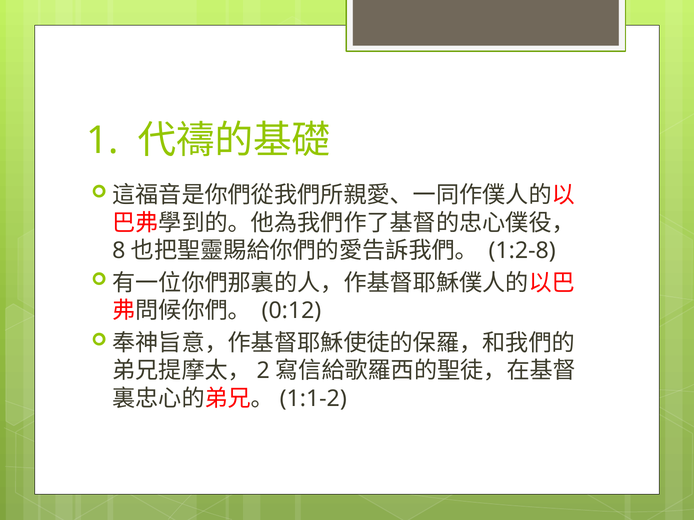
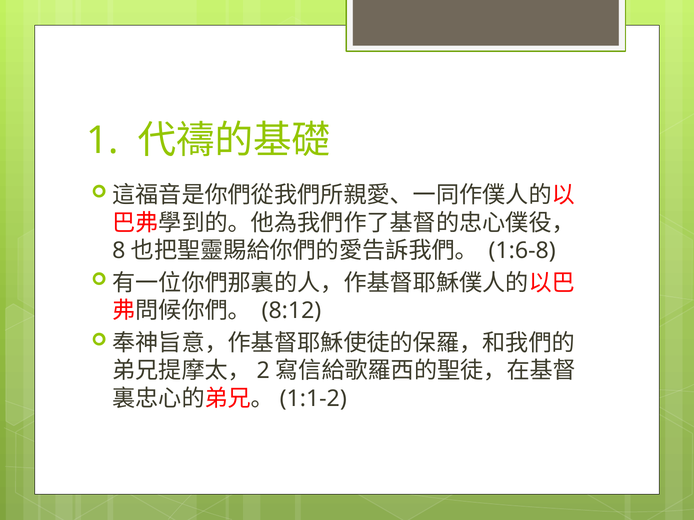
1:2-8: 1:2-8 -> 1:6-8 (522, 251)
0:12: 0:12 -> 8:12 (291, 311)
